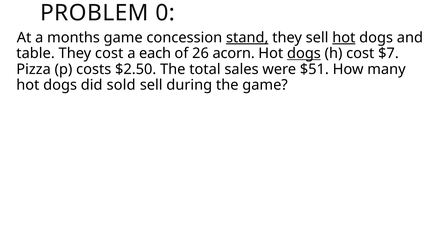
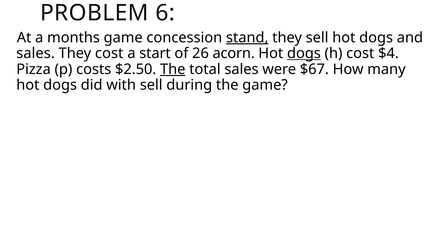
0: 0 -> 6 (165, 13)
hot underline: present -> none (344, 37)
table: table -> sales (36, 53)
each: each -> start (155, 53)
$7: $7 -> $4 (388, 53)
The underline: none -> present (173, 69)
$51: $51 -> $67 (314, 69)
sold: sold -> with (121, 85)
